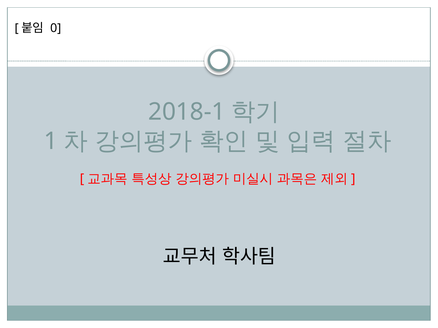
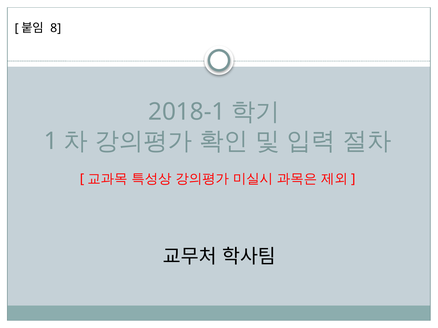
0: 0 -> 8 (56, 28)
